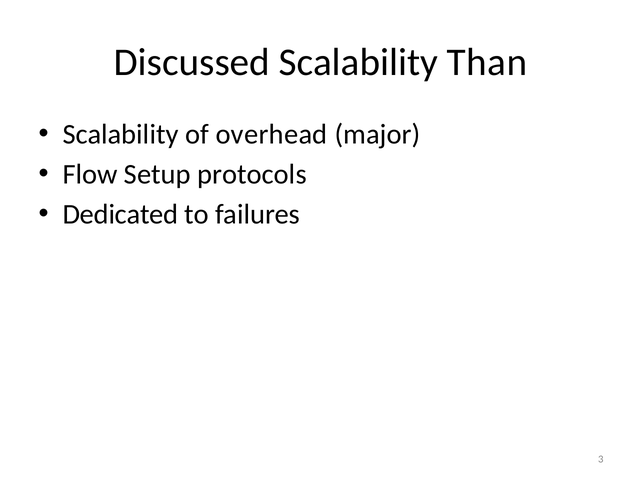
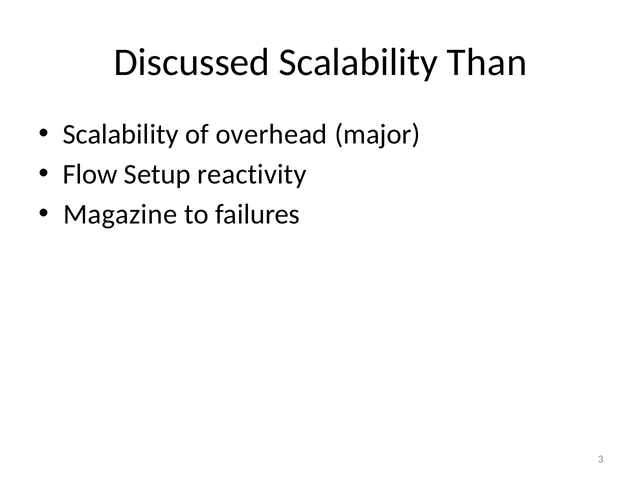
protocols: protocols -> reactivity (252, 175)
Dedicated: Dedicated -> Magazine (120, 215)
